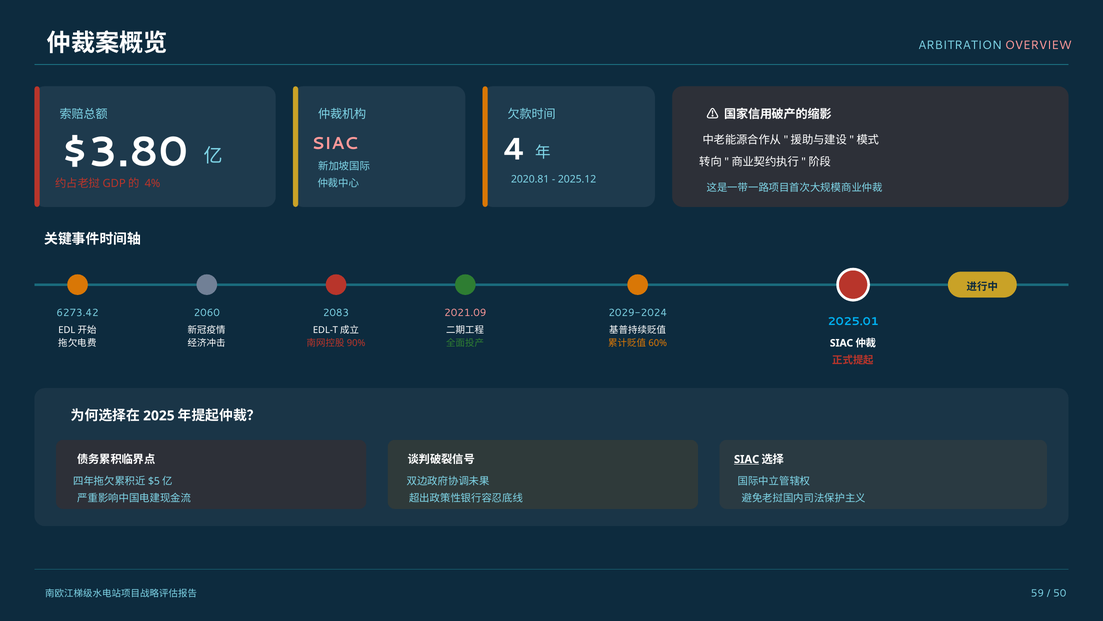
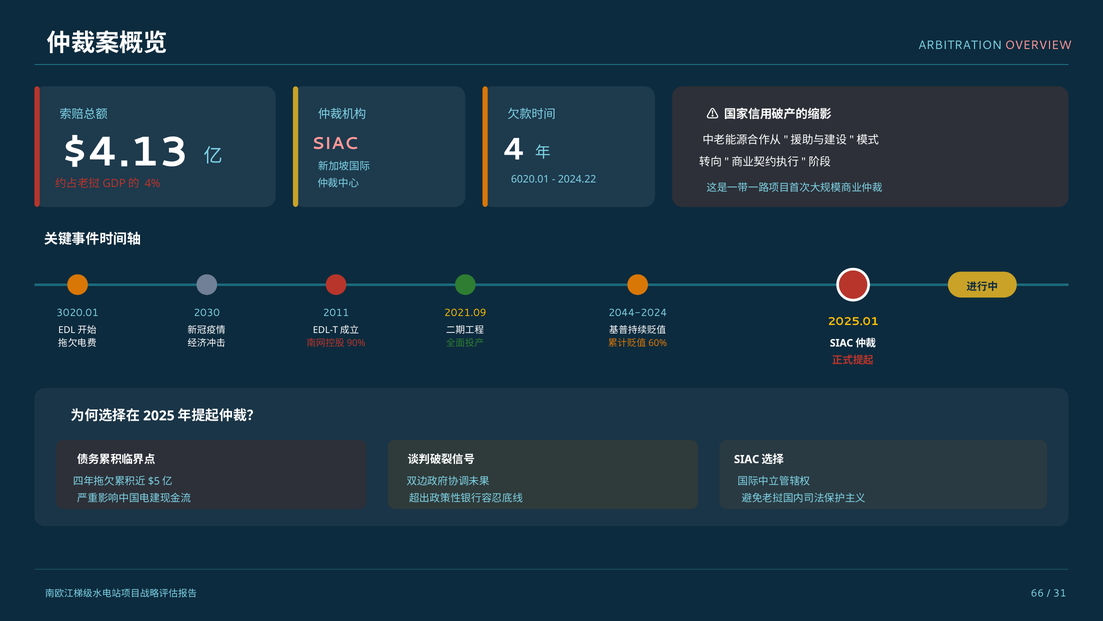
$3.80: $3.80 -> $4.13 (125, 152)
2020.81: 2020.81 -> 6020.01 (530, 179)
2025.12: 2025.12 -> 2024.22 (577, 179)
6273.42: 6273.42 -> 3020.01 (78, 313)
2060: 2060 -> 2030 (207, 313)
2083: 2083 -> 2011 (336, 313)
2021.09 colour: pink -> yellow (465, 313)
2029-2024: 2029-2024 -> 2044-2024 (638, 313)
2025.01 colour: light blue -> yellow (853, 321)
SIAC underline: present -> none (747, 459)
59: 59 -> 66 (1037, 593)
50: 50 -> 31 (1060, 593)
